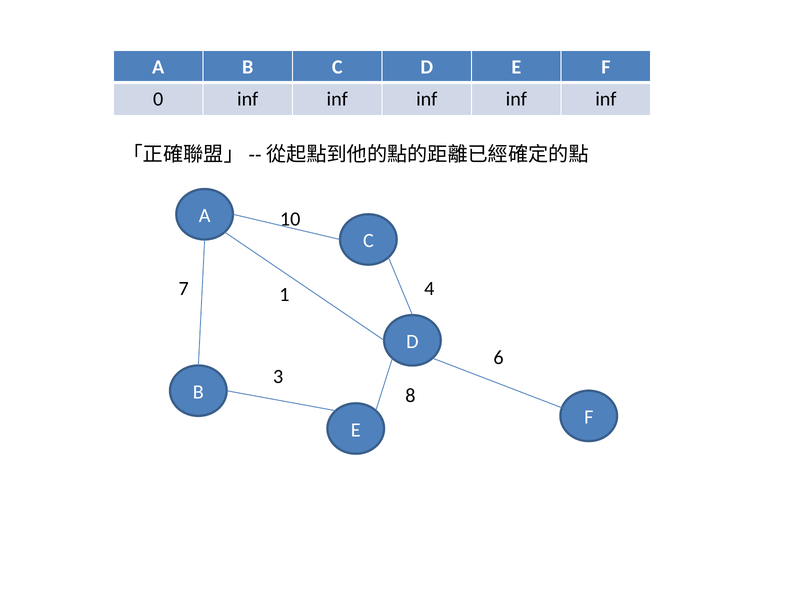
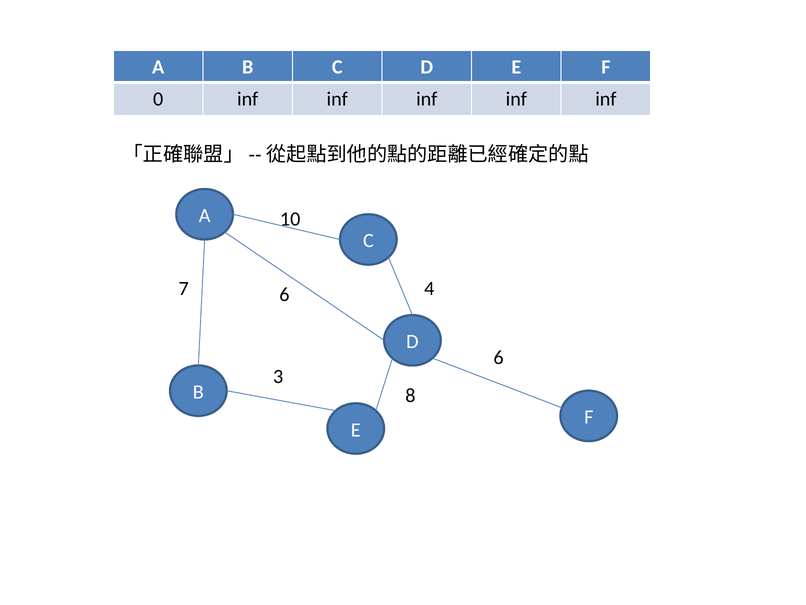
7 1: 1 -> 6 (284, 294)
